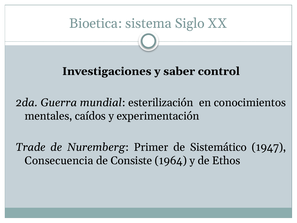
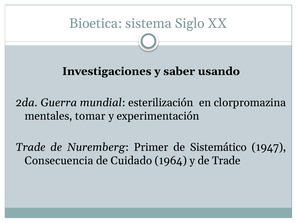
control: control -> usando (219, 71)
conocimientos: conocimientos -> clorpromazina (250, 102)
caídos: caídos -> tomar (90, 116)
Consiste: Consiste -> Cuidado (131, 160)
de Ethos: Ethos -> Trade (226, 160)
